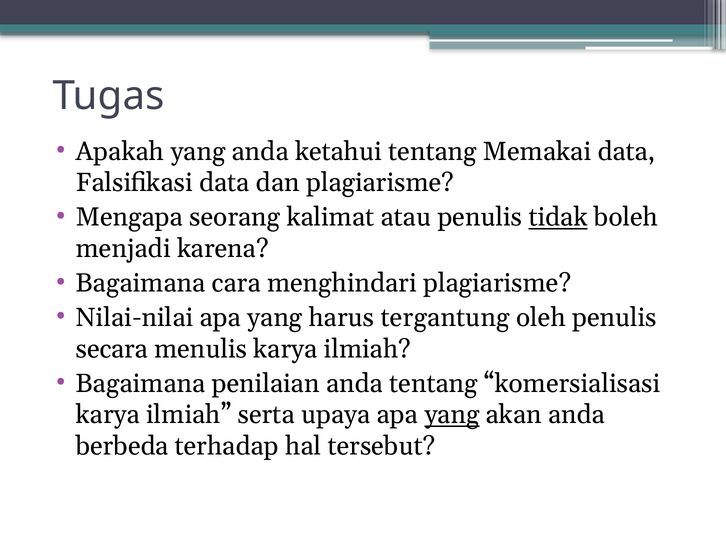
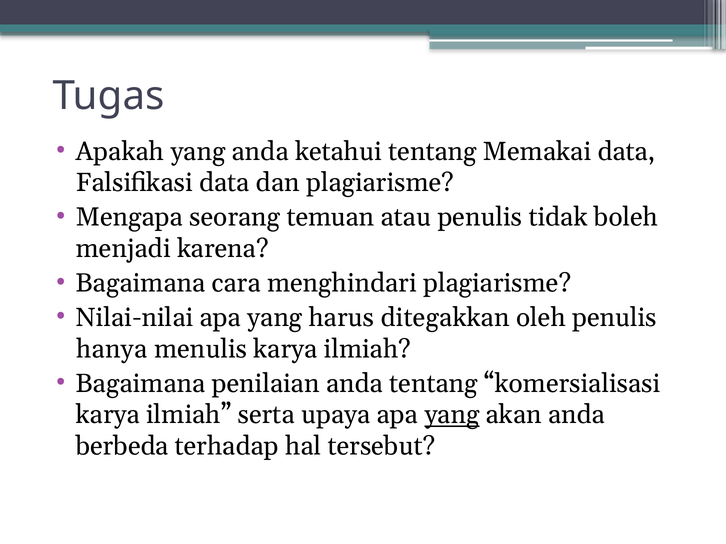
kalimat: kalimat -> temuan (331, 217)
tidak underline: present -> none (558, 217)
tergantung: tergantung -> ditegakkan (445, 318)
secara: secara -> hanya (112, 349)
